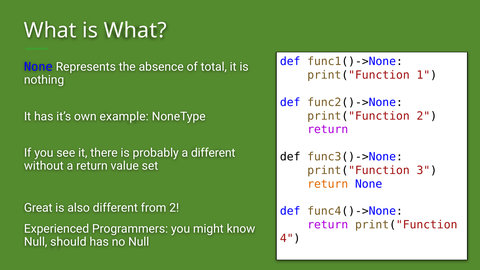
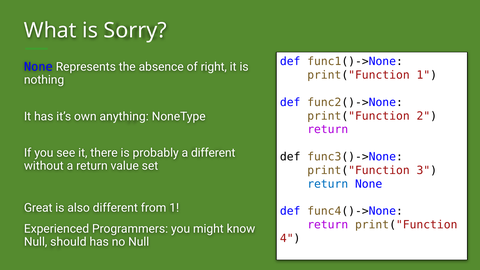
is What: What -> Sorry (135, 30)
total: total -> right (214, 67)
example: example -> anything (124, 116)
return colour: orange -> blue (328, 184)
from 2: 2 -> 1 (174, 208)
